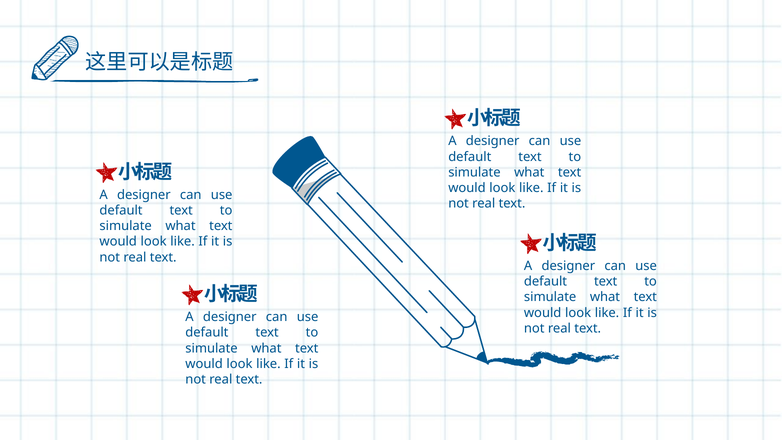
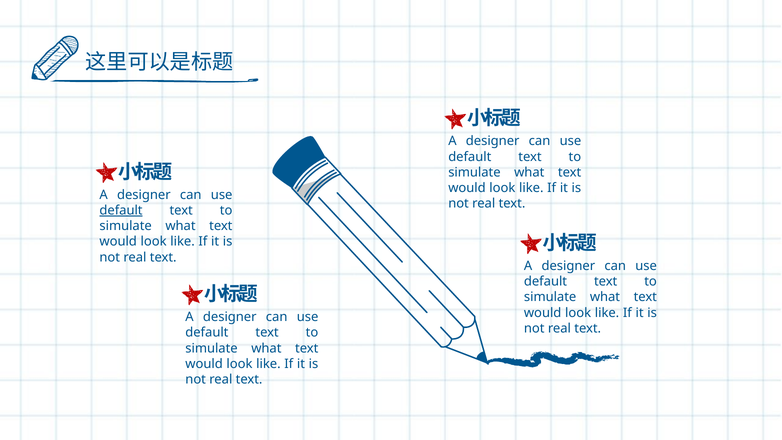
default underline: none -> present (121, 210)
